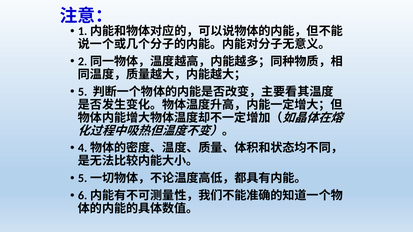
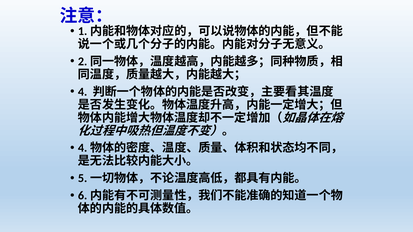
5: 5 -> 4 (83, 92)
